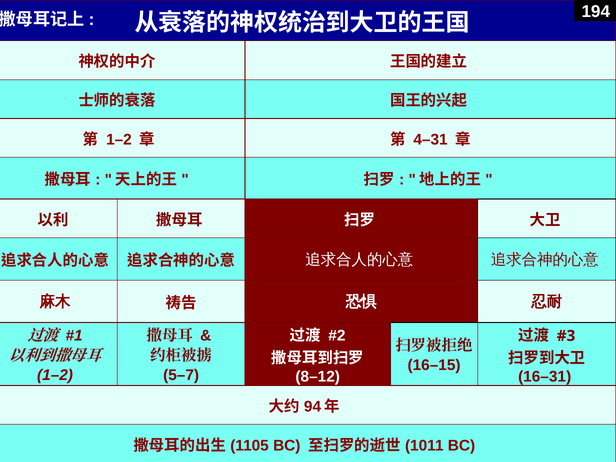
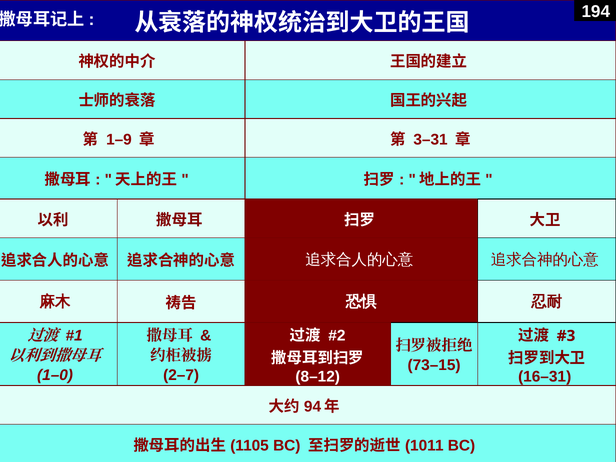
1–2: 1–2 -> 1–9 (119, 140)
4–31: 4–31 -> 3–31 (431, 140)
16–15: 16–15 -> 73–15 (434, 365)
1–2: 1–2 -> 1–0 (55, 375)
5–7: 5–7 -> 2–7 (181, 375)
